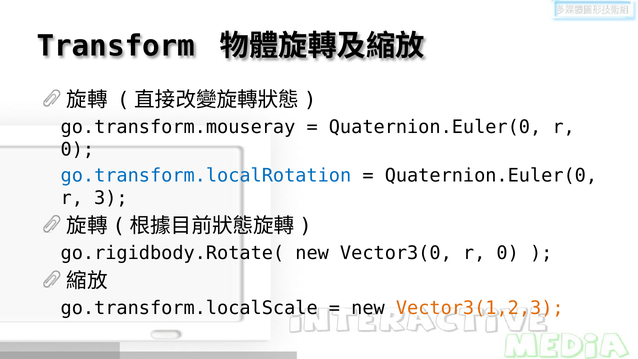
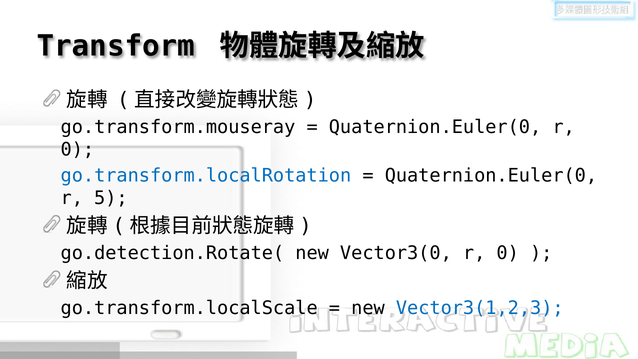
3: 3 -> 5 (111, 198)
go.rigidbody.Rotate(: go.rigidbody.Rotate( -> go.detection.Rotate( (172, 253)
Vector3(1,2,3 colour: orange -> blue (480, 308)
